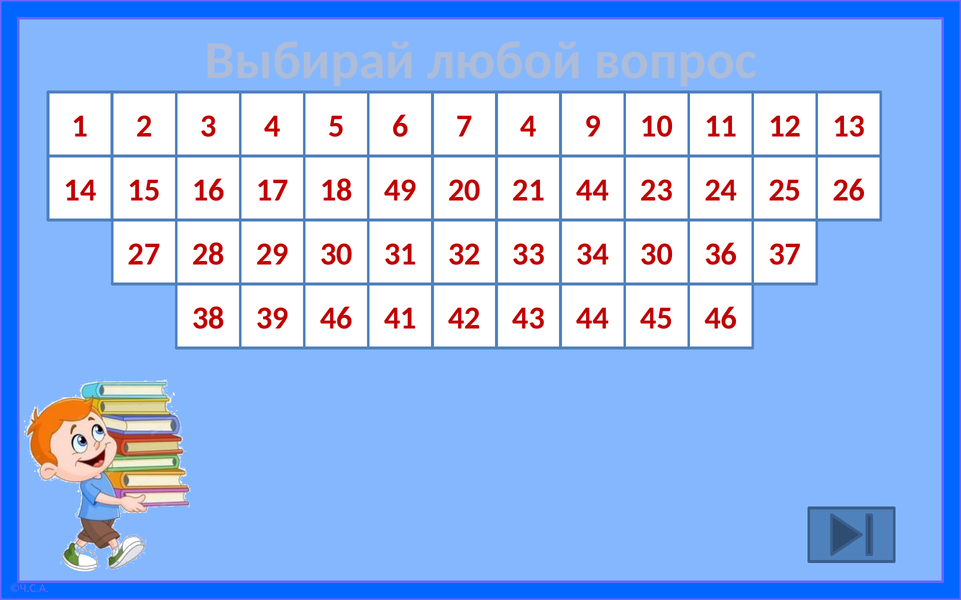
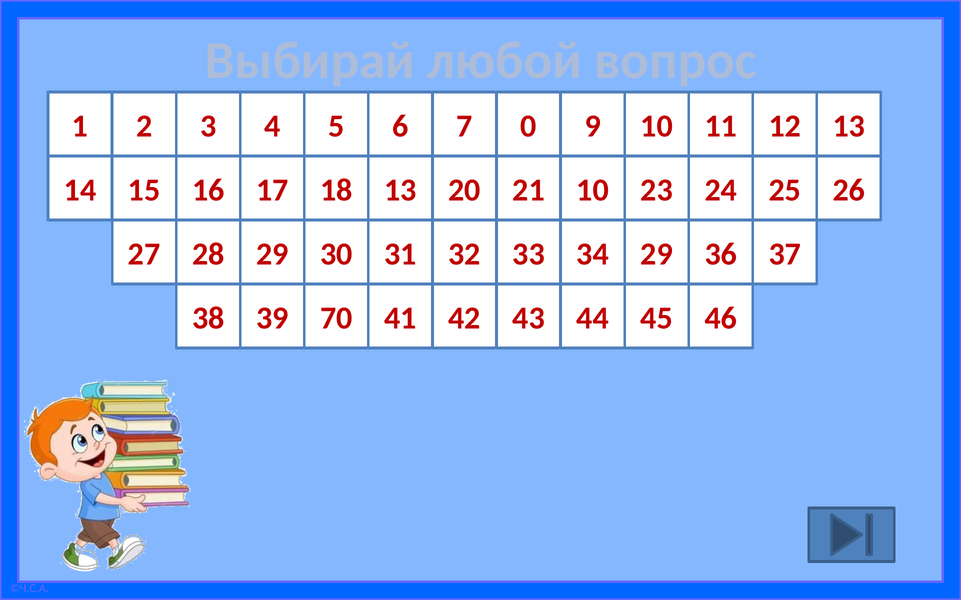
7 4: 4 -> 0 (529, 126)
18 49: 49 -> 13 (400, 190)
21 44: 44 -> 10 (593, 190)
34 30: 30 -> 29 (657, 254)
39 46: 46 -> 70 (336, 319)
